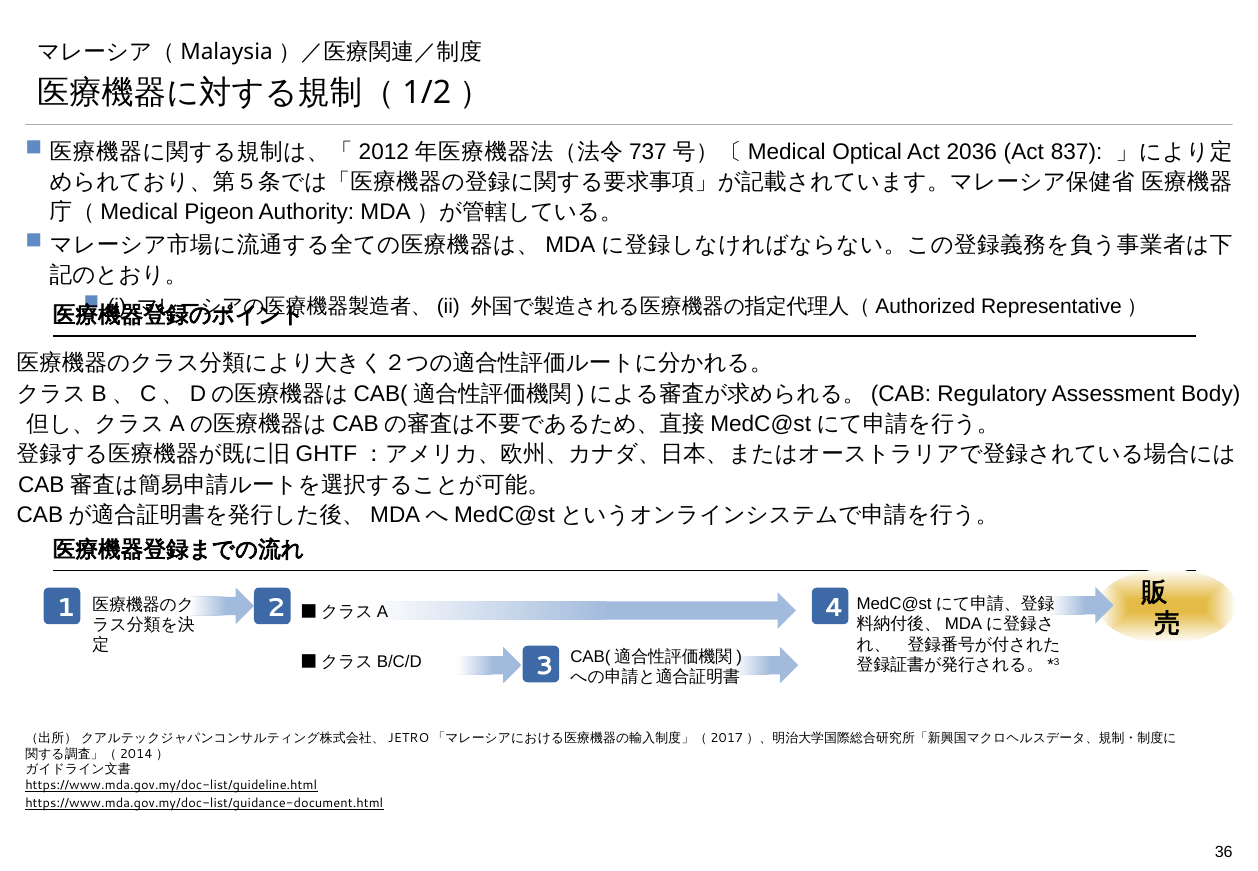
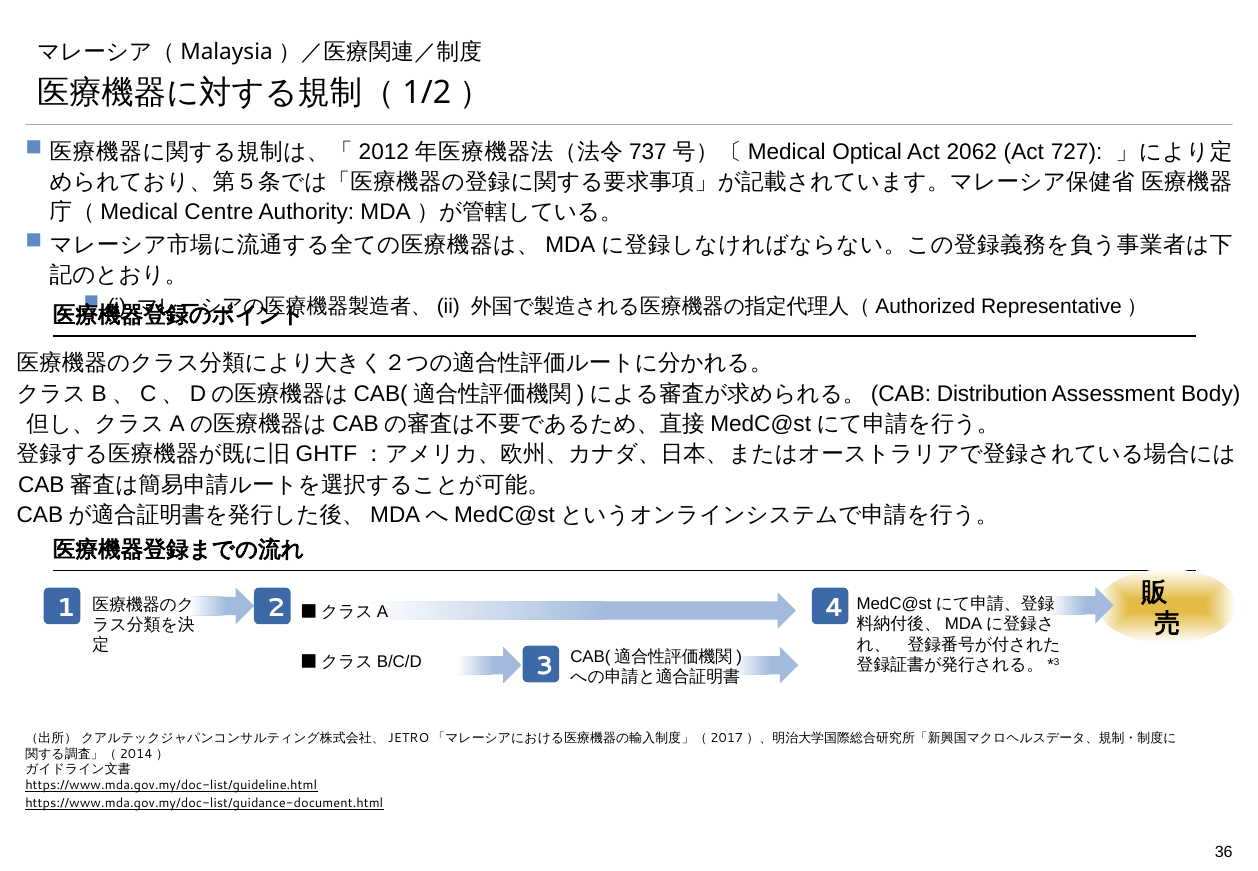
2036: 2036 -> 2062 (972, 152)
837: 837 -> 727 (1077, 152)
Pigeon: Pigeon -> Centre (219, 212)
Regulatory: Regulatory -> Distribution (992, 394)
